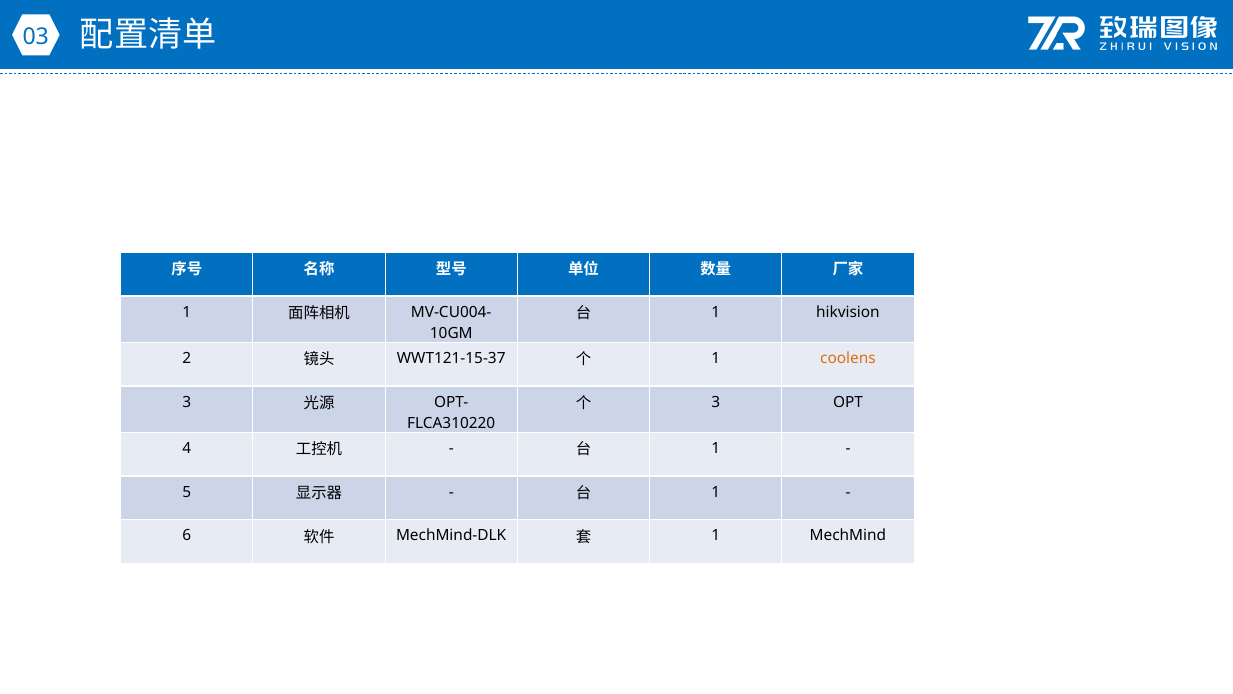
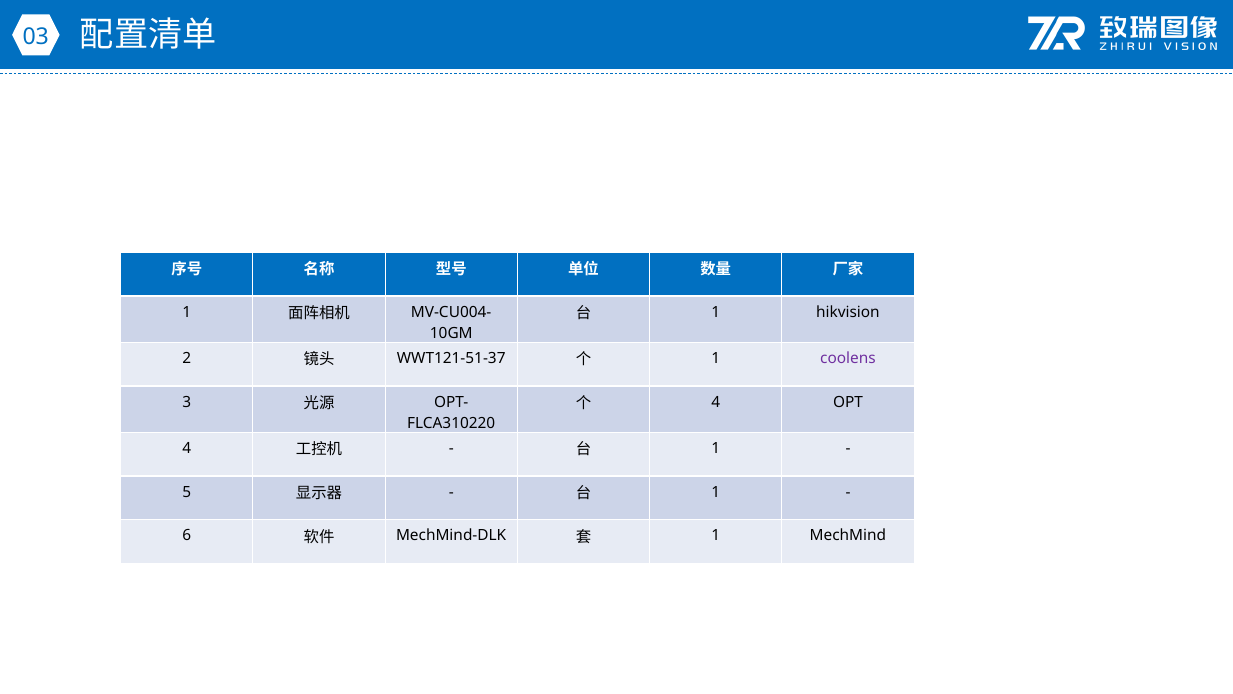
WWT121-15-37: WWT121-15-37 -> WWT121-51-37 (451, 358)
coolens colour: orange -> purple (848, 358)
3: 3 -> 4 (716, 402)
